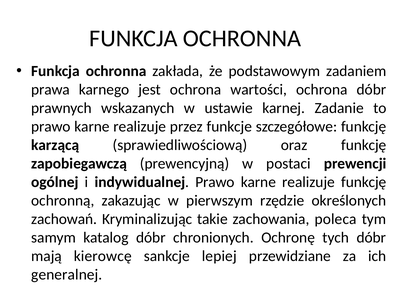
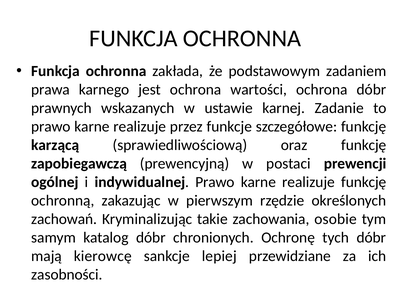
poleca: poleca -> osobie (336, 219)
generalnej: generalnej -> zasobności (67, 274)
